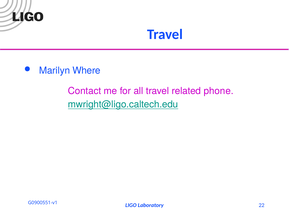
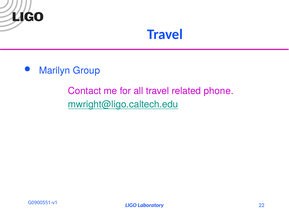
Where: Where -> Group (86, 71)
